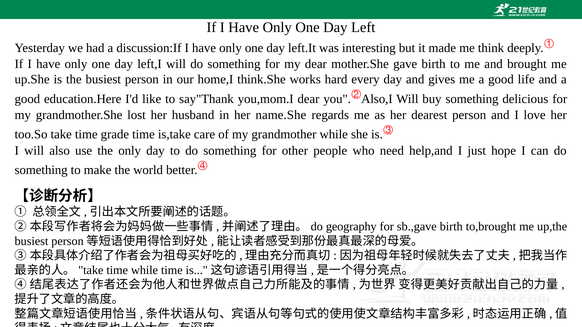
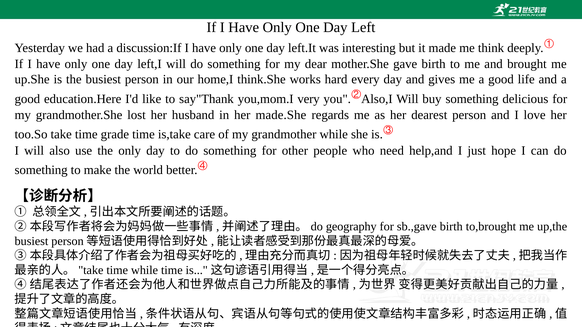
you,mom.I dear: dear -> very (309, 99)
name.She: name.She -> made.She (281, 115)
